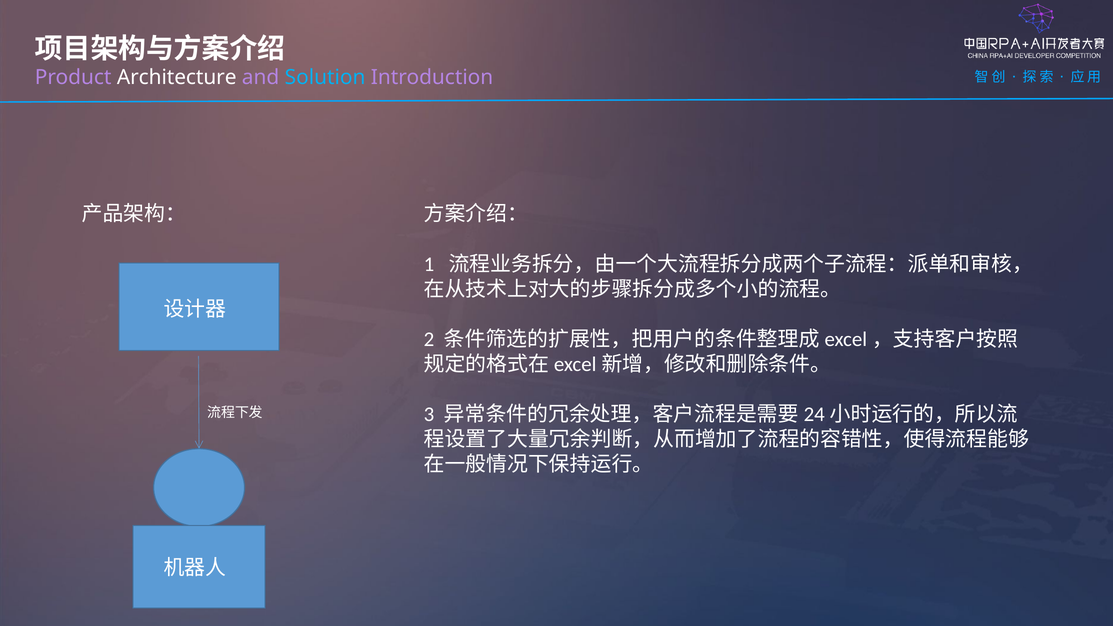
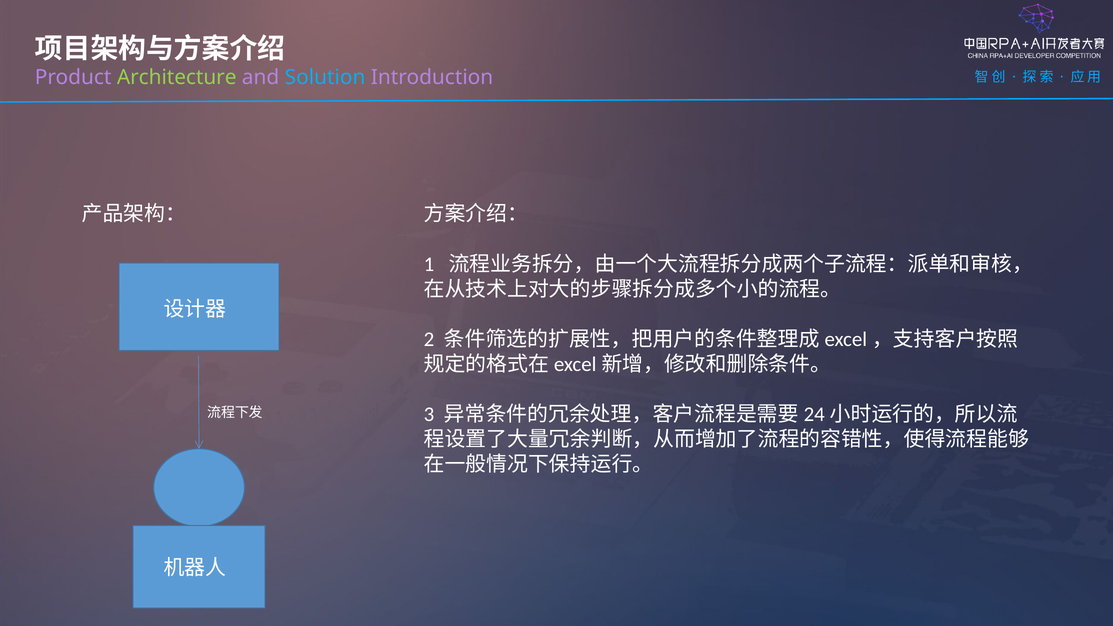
Architecture colour: white -> light green (177, 78)
